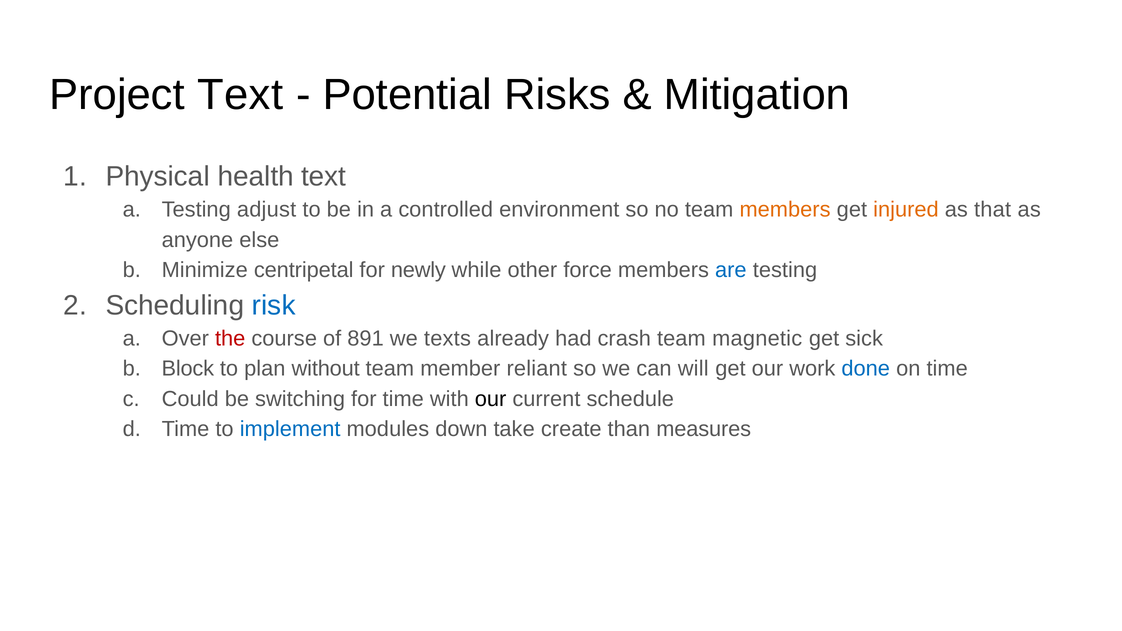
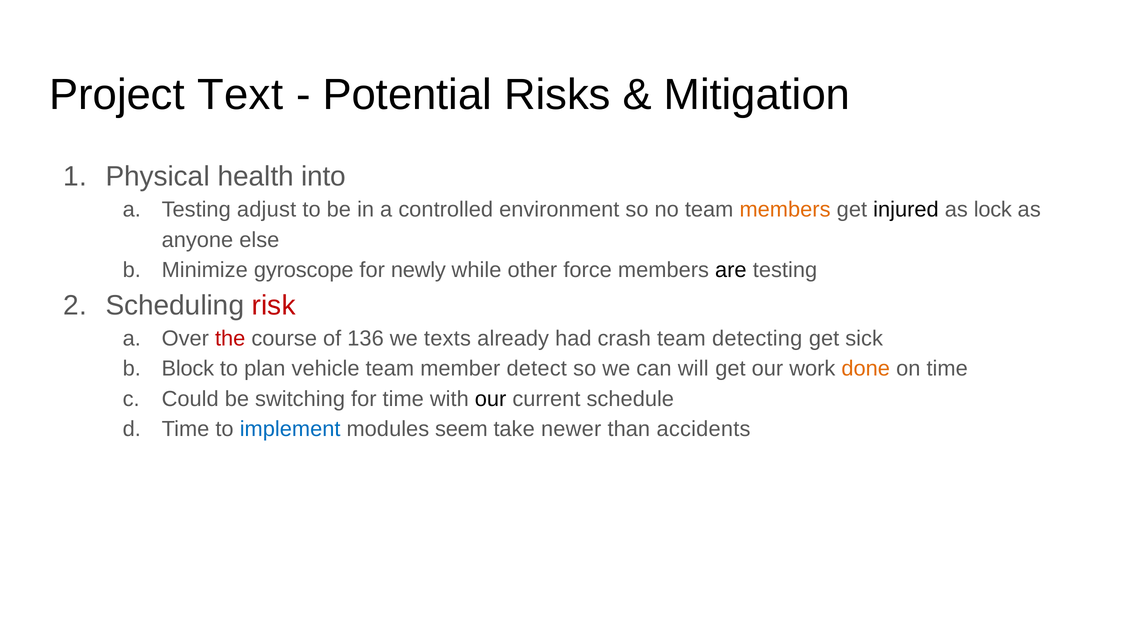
health text: text -> into (324, 176)
injured colour: orange -> black (906, 210)
that: that -> lock (993, 210)
centripetal: centripetal -> gyroscope (304, 270)
are colour: blue -> black (731, 270)
risk colour: blue -> red (274, 305)
891: 891 -> 136 (366, 339)
magnetic: magnetic -> detecting (757, 339)
without: without -> vehicle (326, 369)
reliant: reliant -> detect (537, 369)
done colour: blue -> orange (866, 369)
down: down -> seem (461, 429)
create: create -> newer (571, 429)
measures: measures -> accidents (703, 429)
